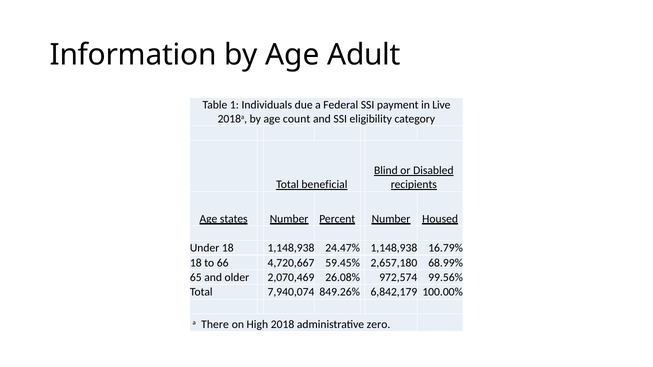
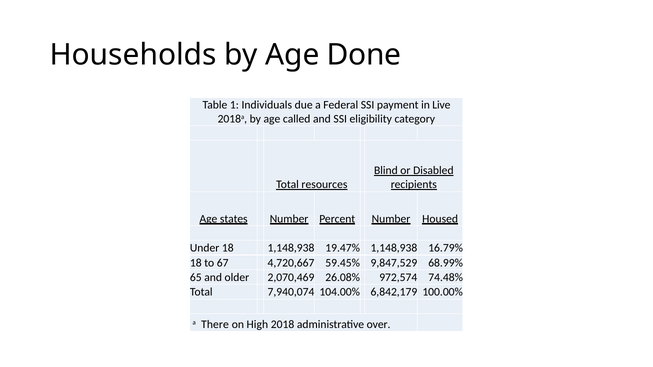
Information: Information -> Households (133, 55)
Adult: Adult -> Done (364, 55)
count: count -> called (297, 119)
beneficial: beneficial -> resources (324, 185)
24.47%: 24.47% -> 19.47% (343, 248)
66: 66 -> 67 (223, 263)
2,657,180: 2,657,180 -> 9,847,529 (394, 263)
99.56%: 99.56% -> 74.48% (446, 278)
849.26%: 849.26% -> 104.00% (340, 292)
zero: zero -> over (379, 325)
